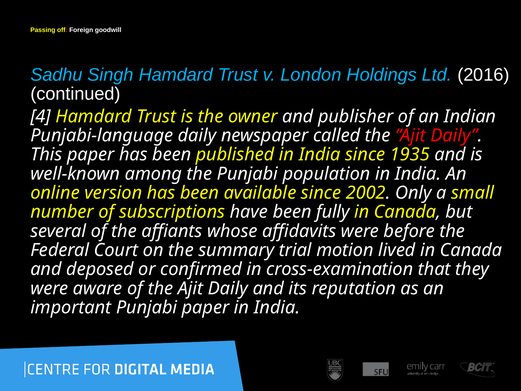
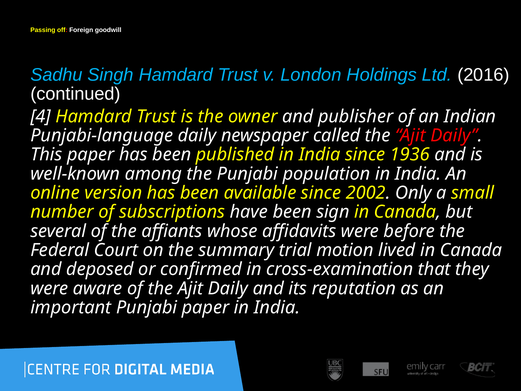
1935: 1935 -> 1936 (410, 155)
fully: fully -> sign (333, 212)
